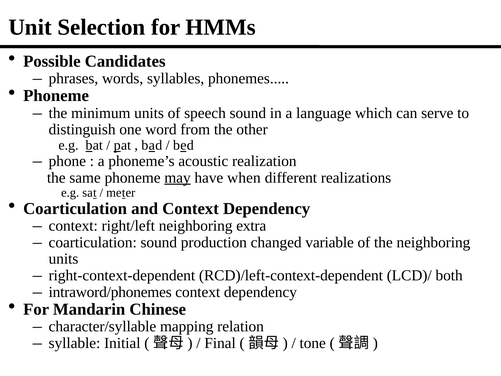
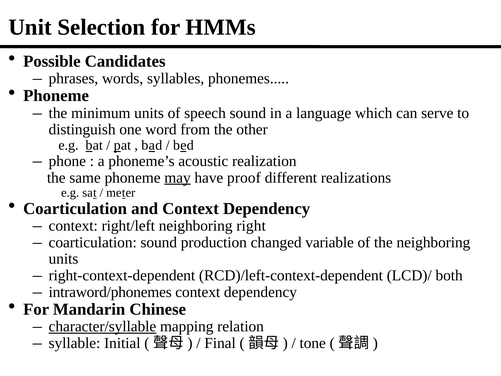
when: when -> proof (244, 178)
extra: extra -> right (251, 226)
character/syllable underline: none -> present (102, 326)
